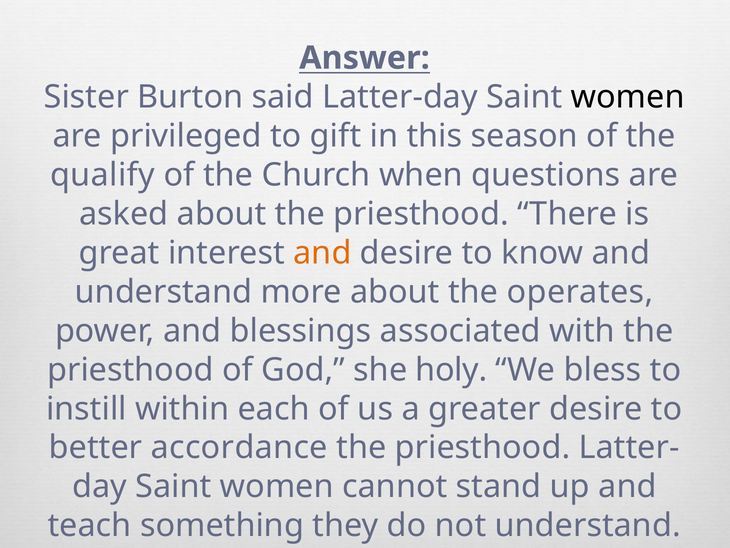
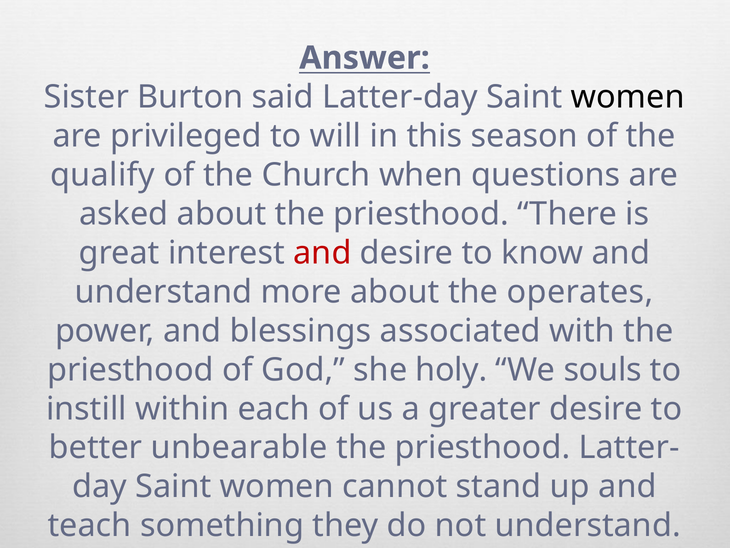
gift: gift -> will (336, 136)
and colour: orange -> red (322, 253)
bless: bless -> souls (603, 369)
accordance: accordance -> unbearable (239, 447)
